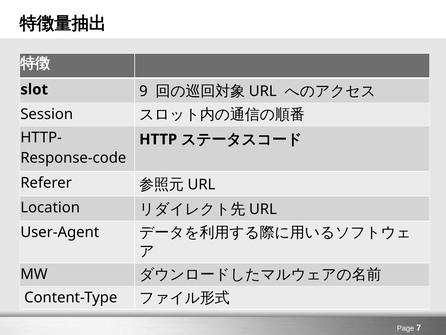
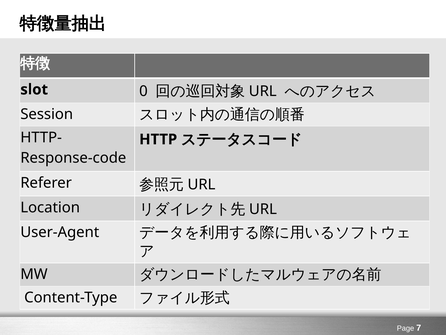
9: 9 -> 0 (143, 91)
